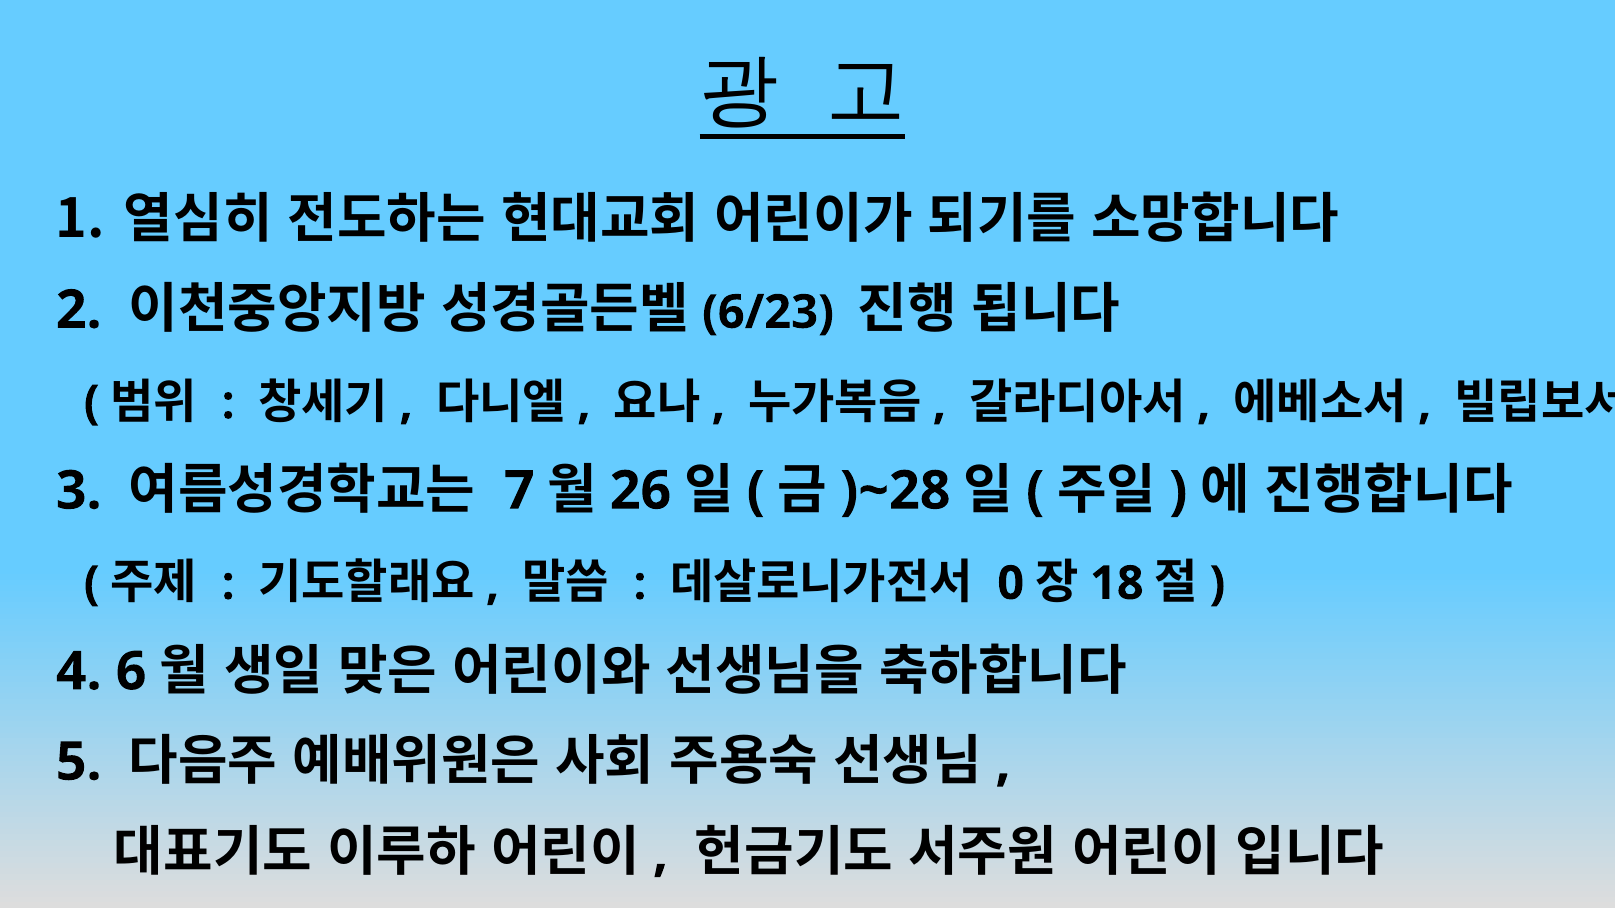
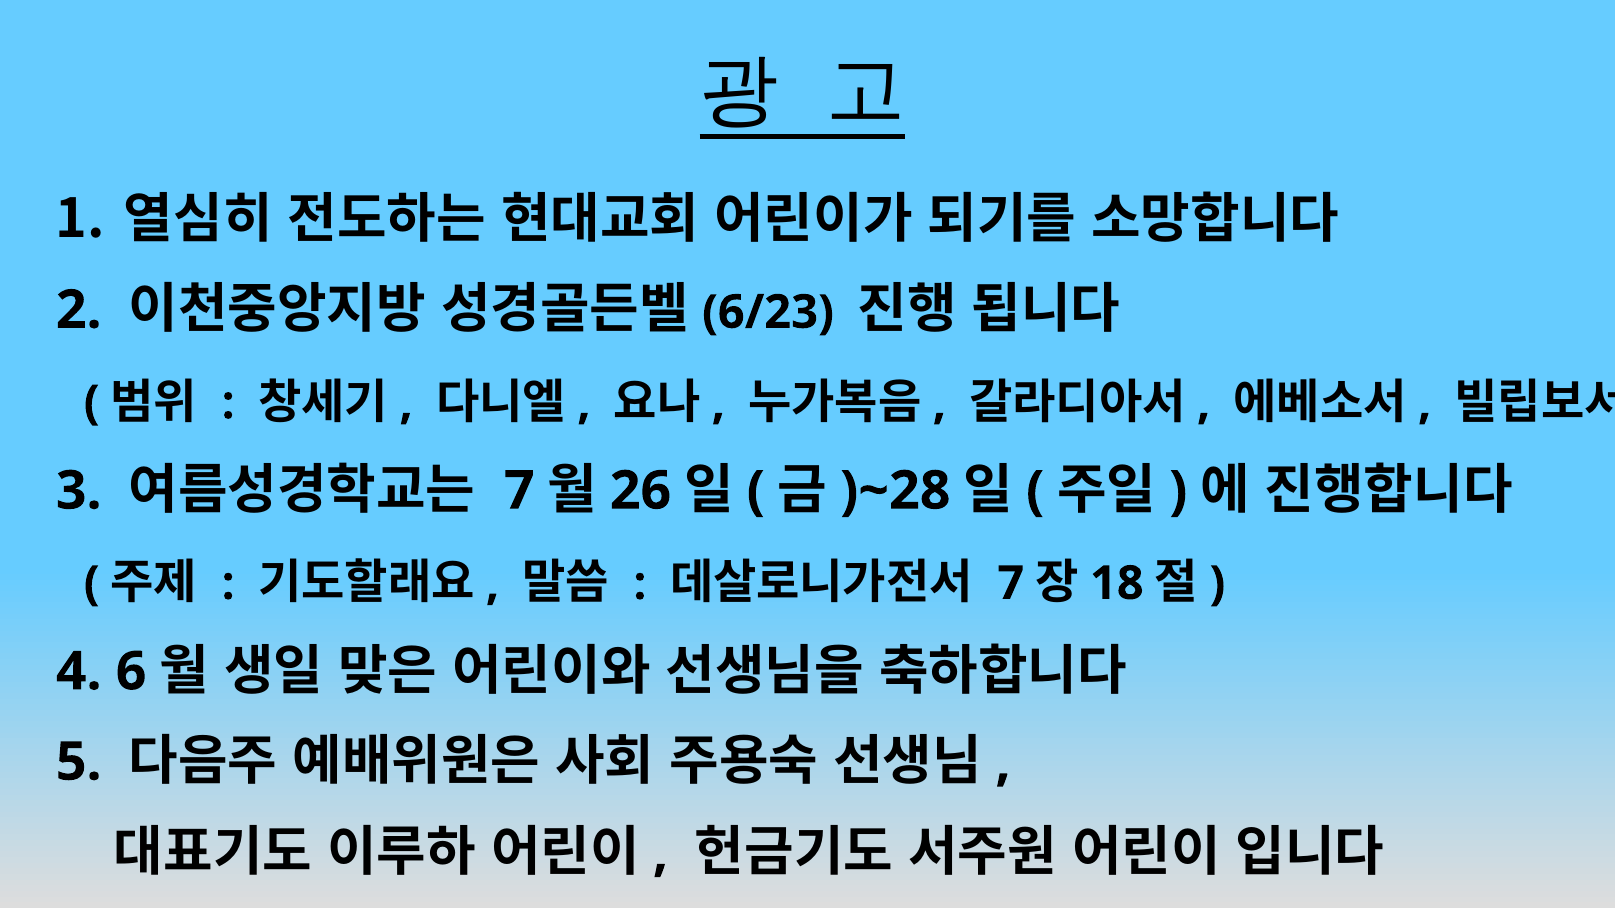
0: 0 -> 7 (1011, 584)
